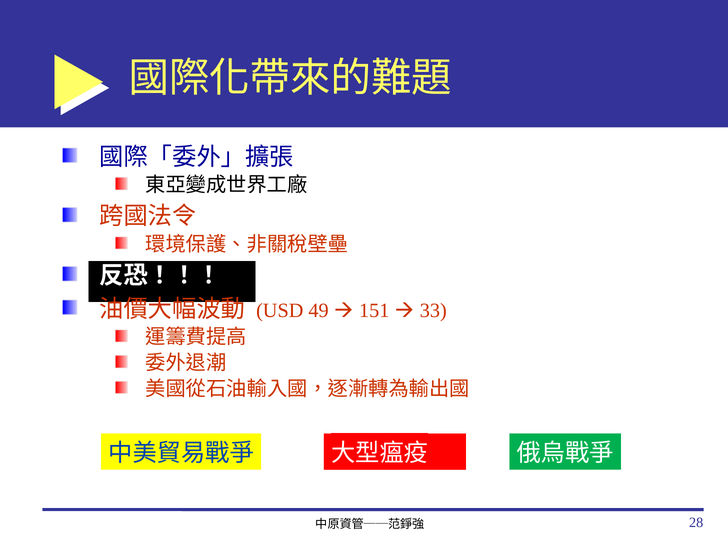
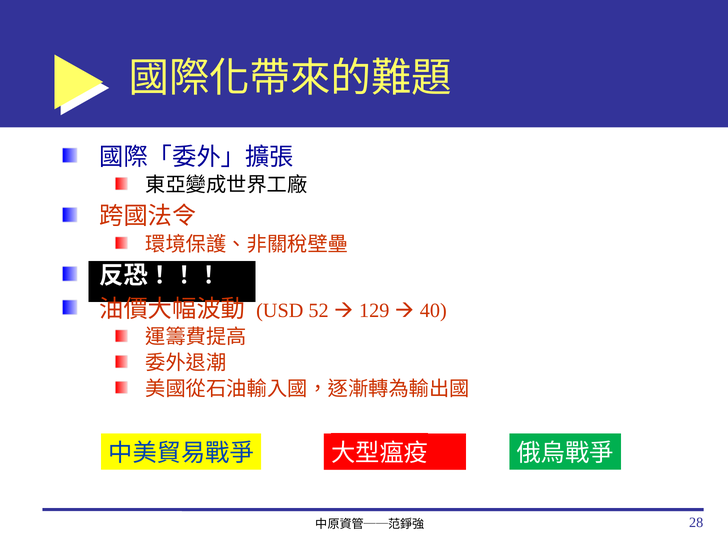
49: 49 -> 52 (319, 311)
151: 151 -> 129 (374, 311)
33: 33 -> 40 (433, 311)
